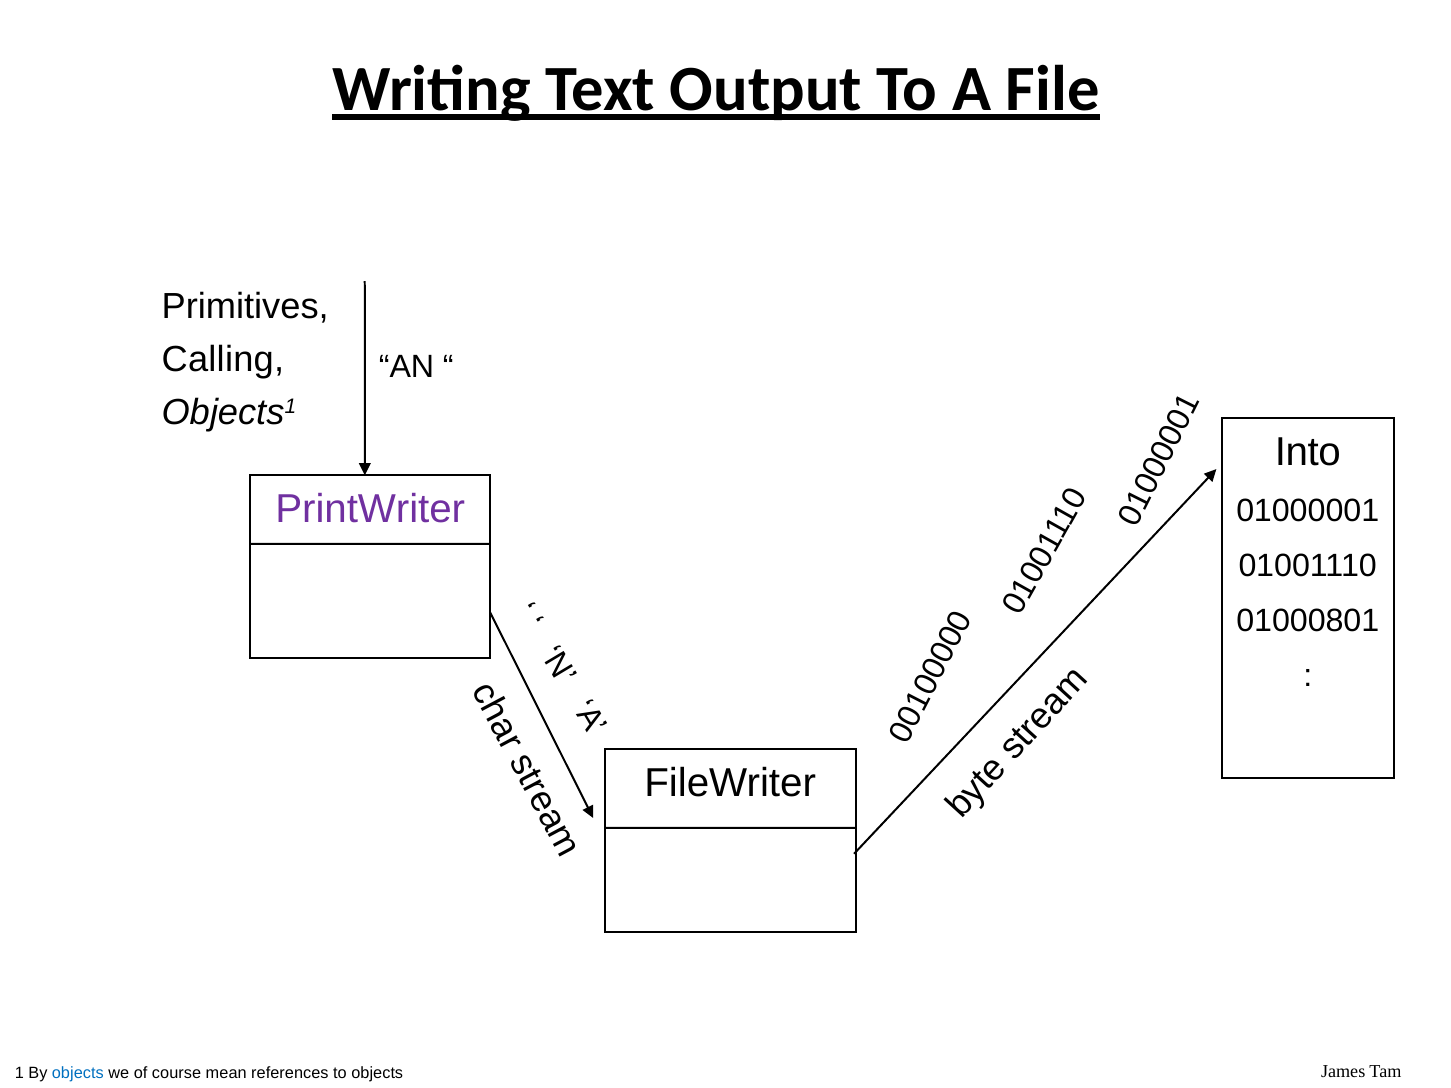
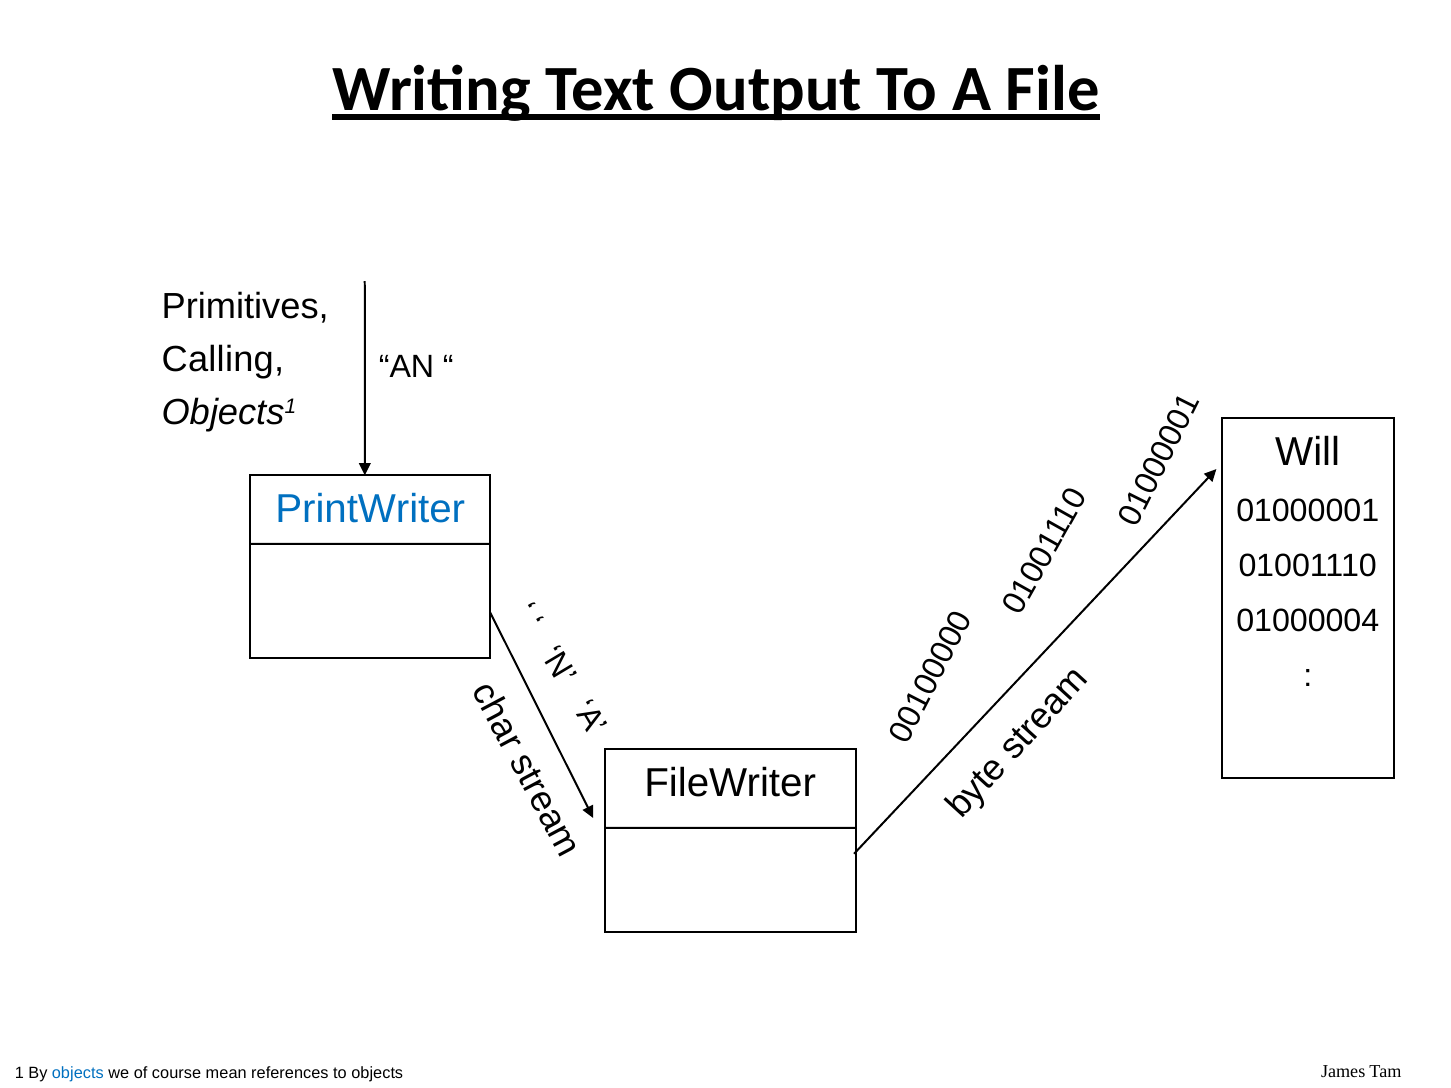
Into: Into -> Will (1308, 452)
PrintWriter colour: purple -> blue (370, 510)
01000801: 01000801 -> 01000004 (1308, 621)
